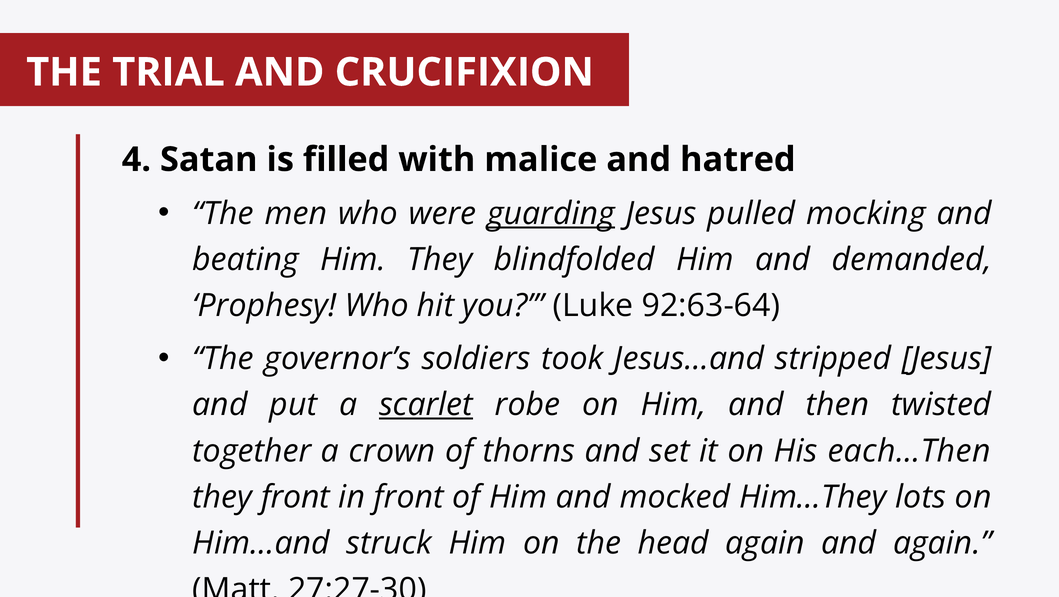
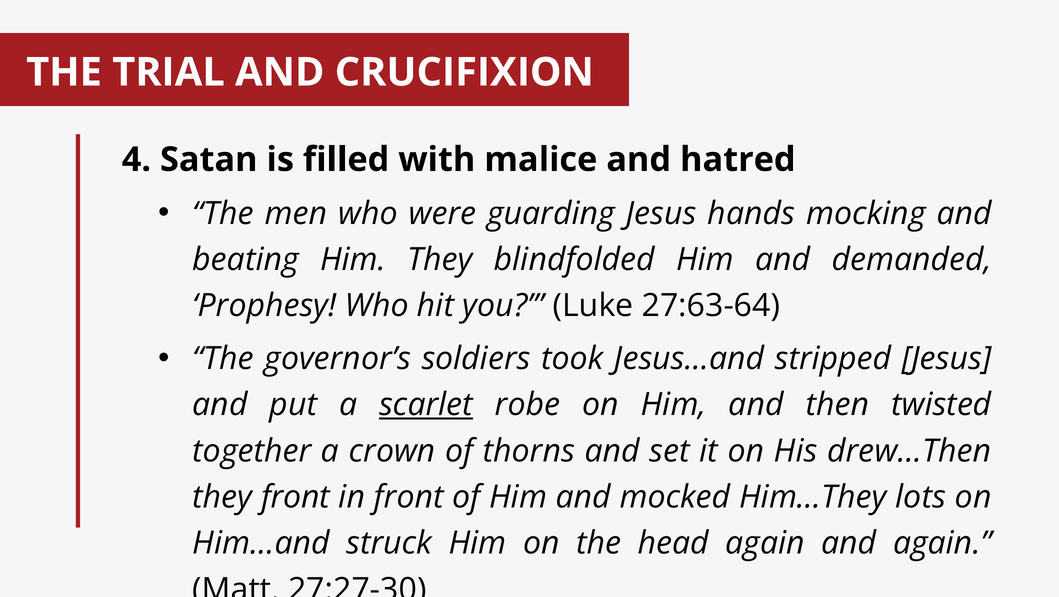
guarding underline: present -> none (551, 214)
pulled: pulled -> hands (751, 214)
92:63-64: 92:63-64 -> 27:63-64 (711, 306)
each…Then: each…Then -> drew…Then (909, 451)
